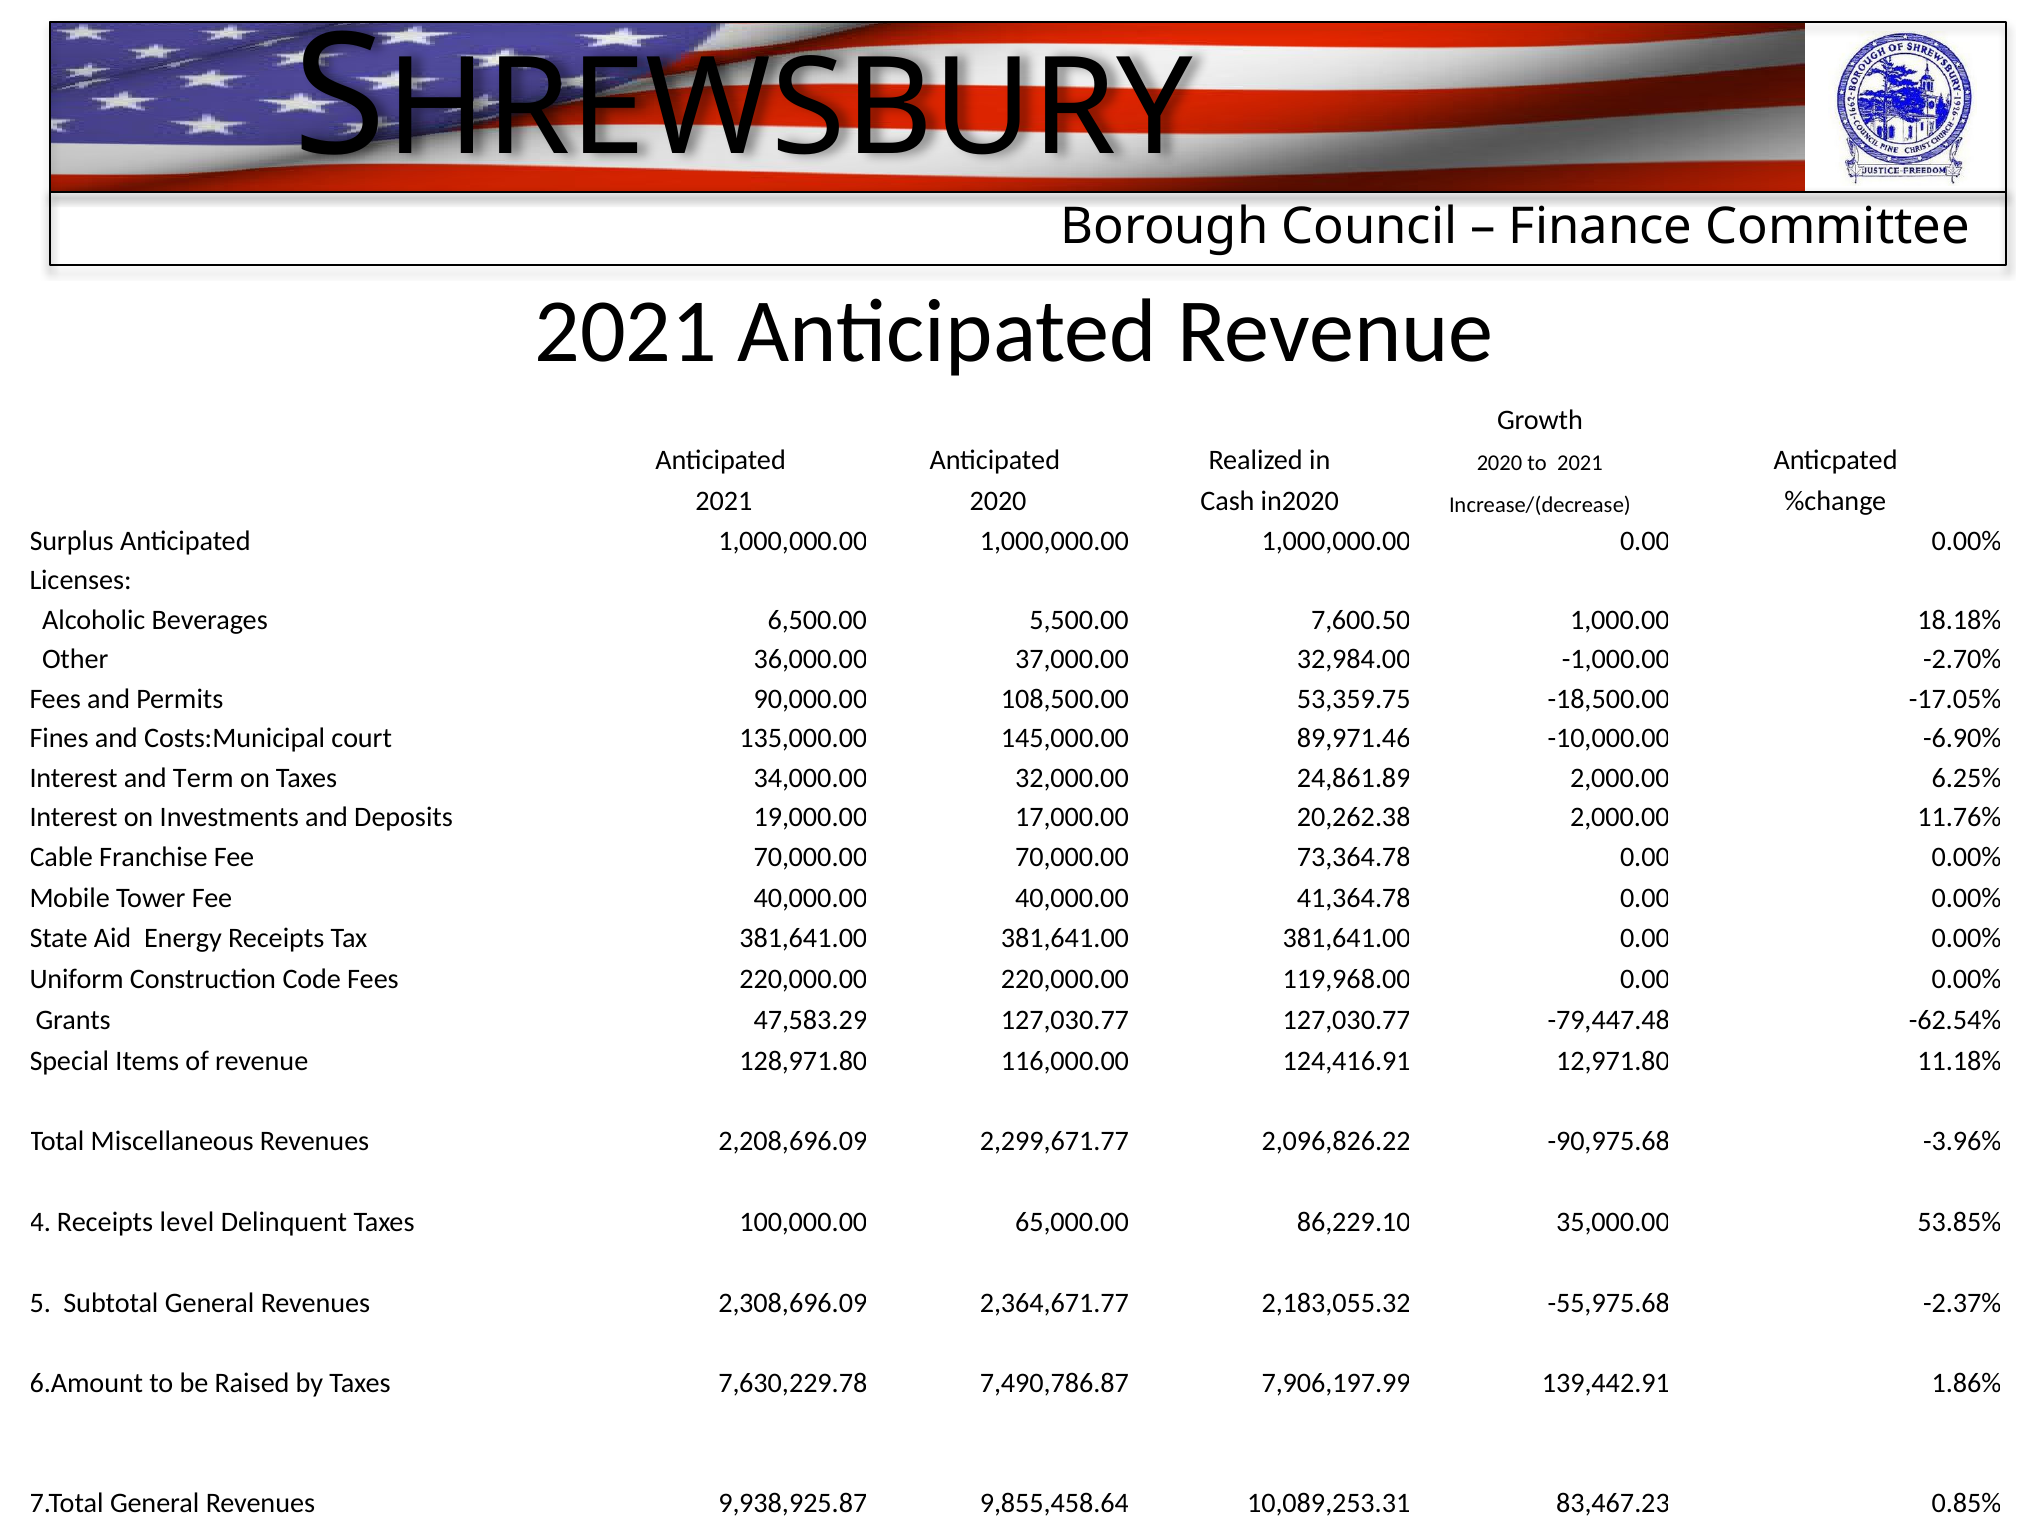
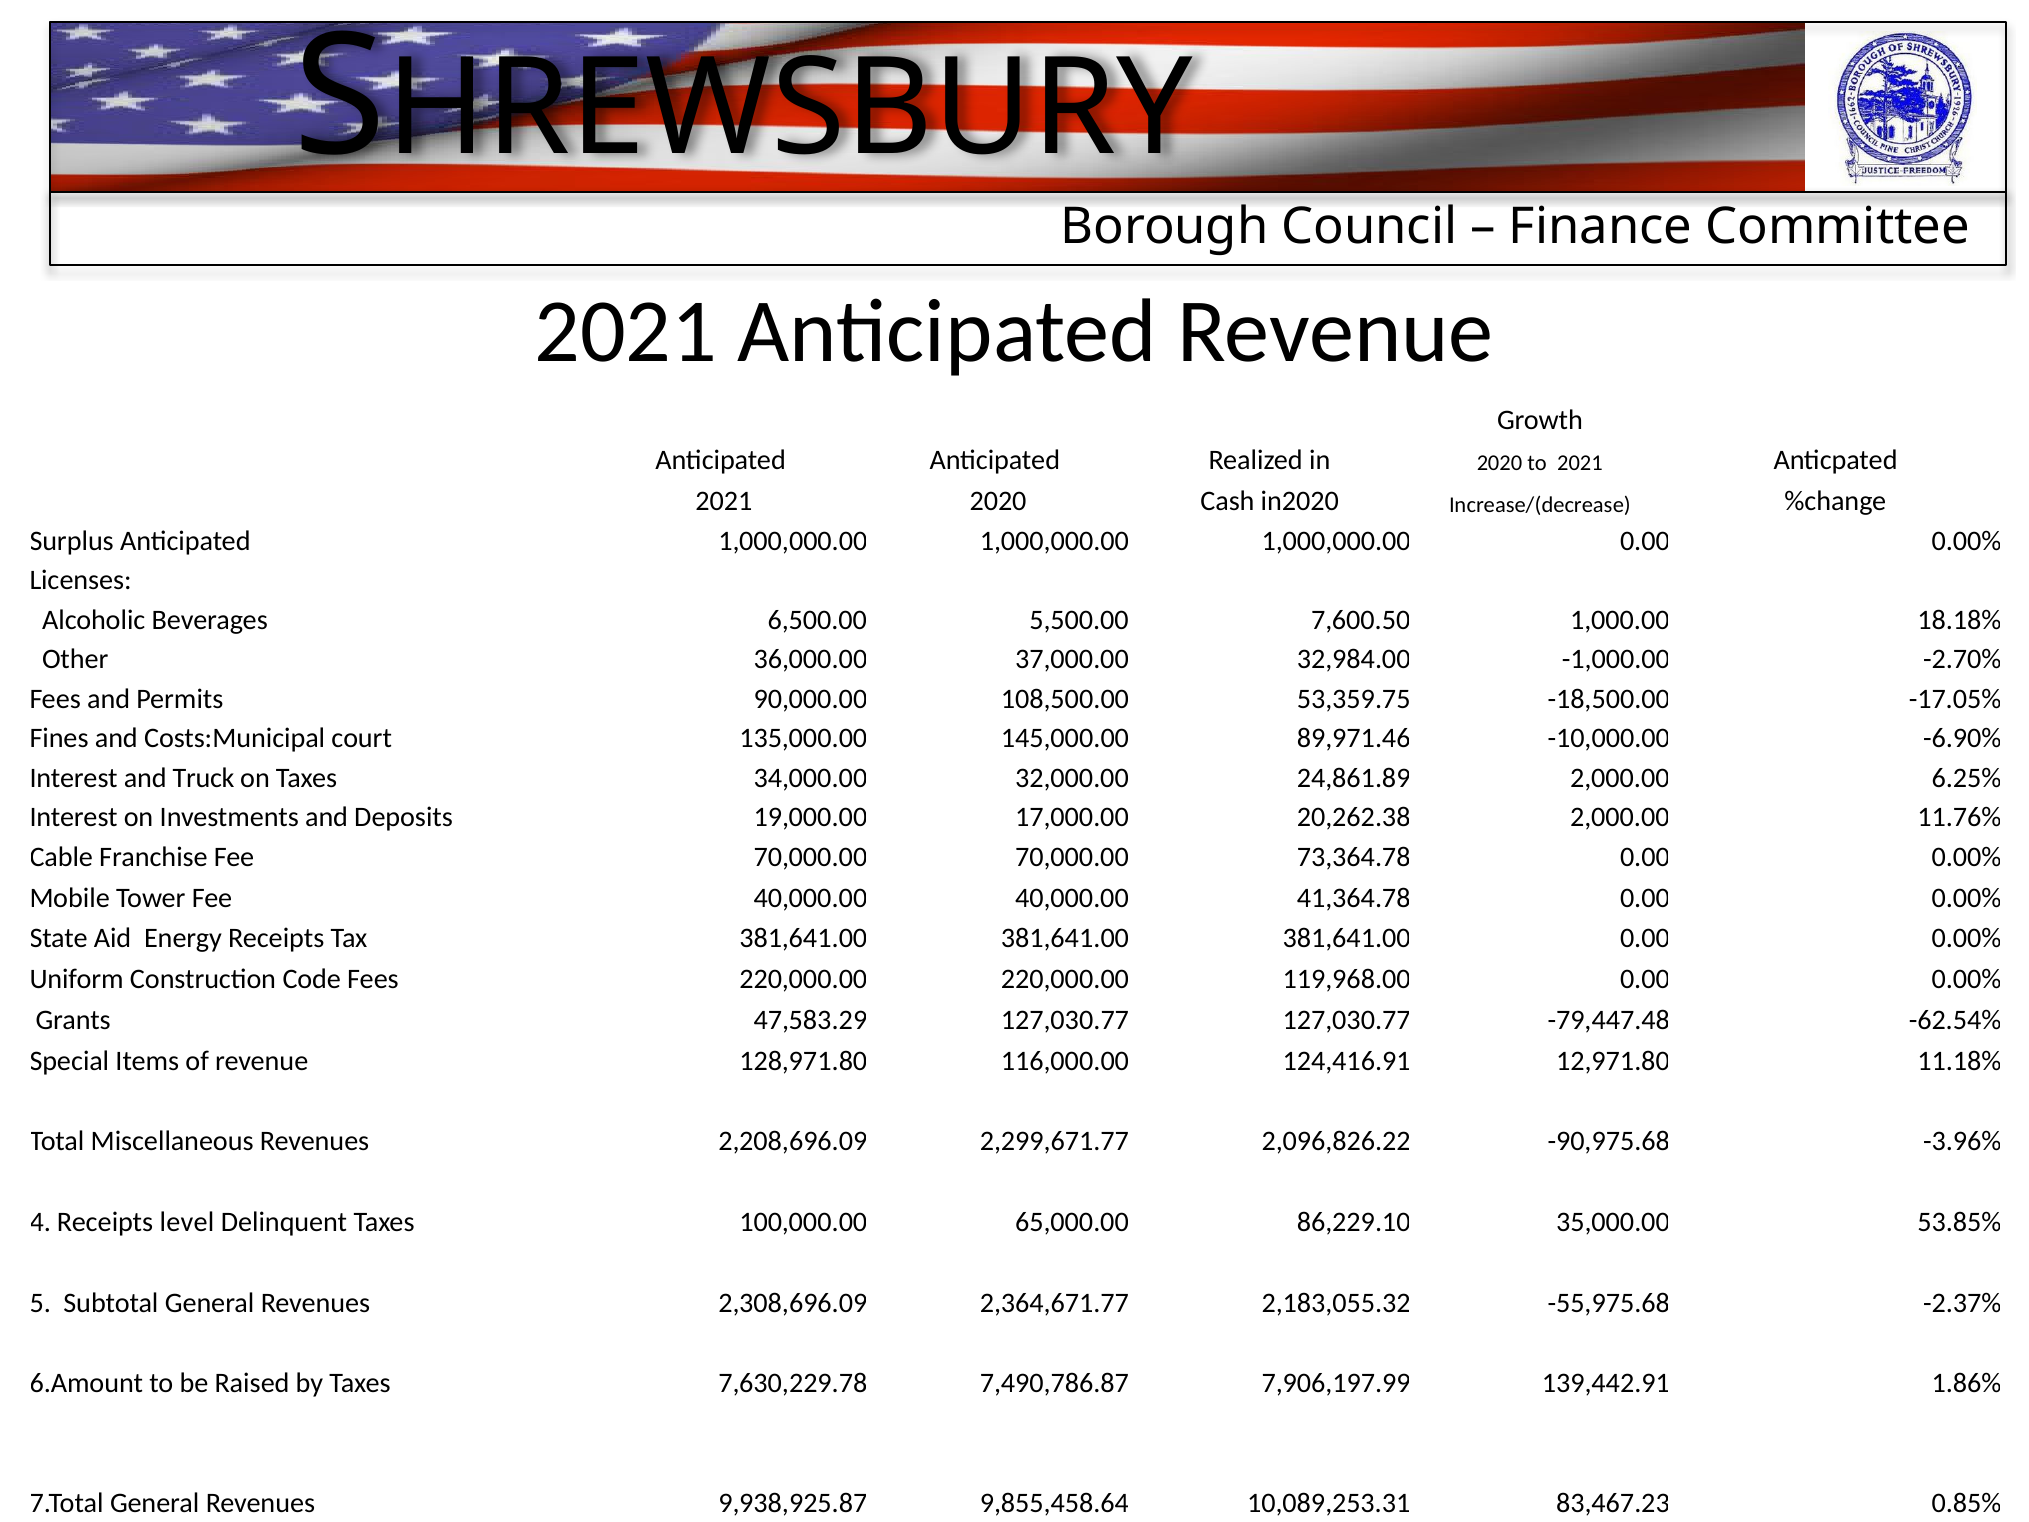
Term: Term -> Truck (204, 778)
